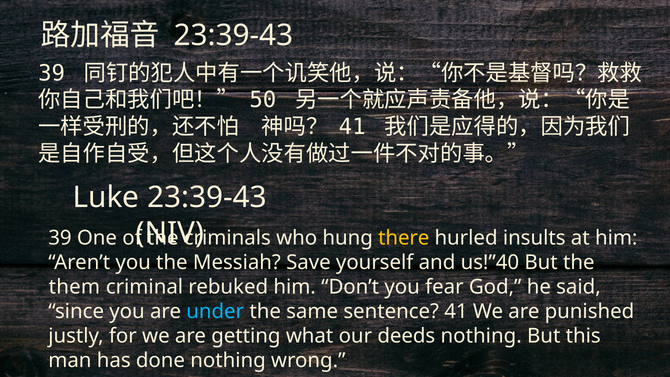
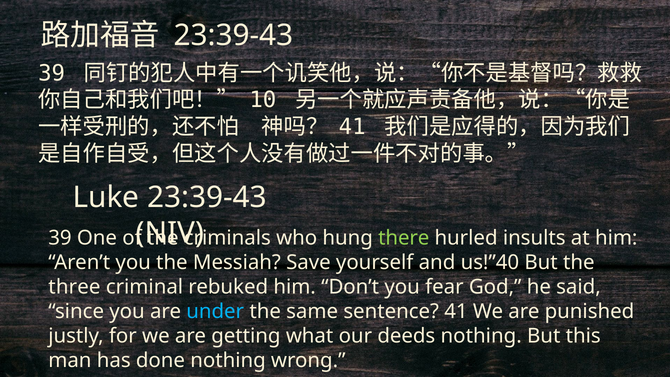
50: 50 -> 10 (263, 100)
there colour: yellow -> light green (404, 238)
them: them -> three (74, 287)
